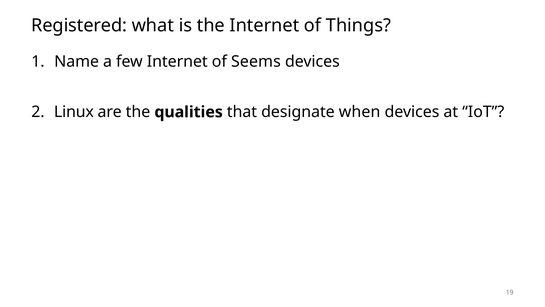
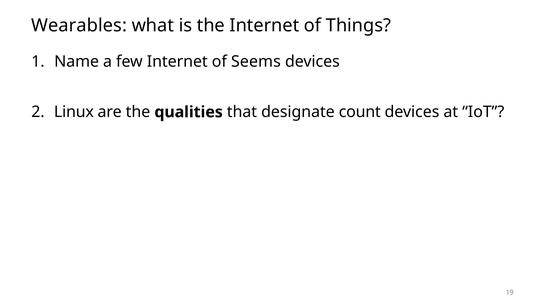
Registered: Registered -> Wearables (79, 25)
when: when -> count (360, 112)
